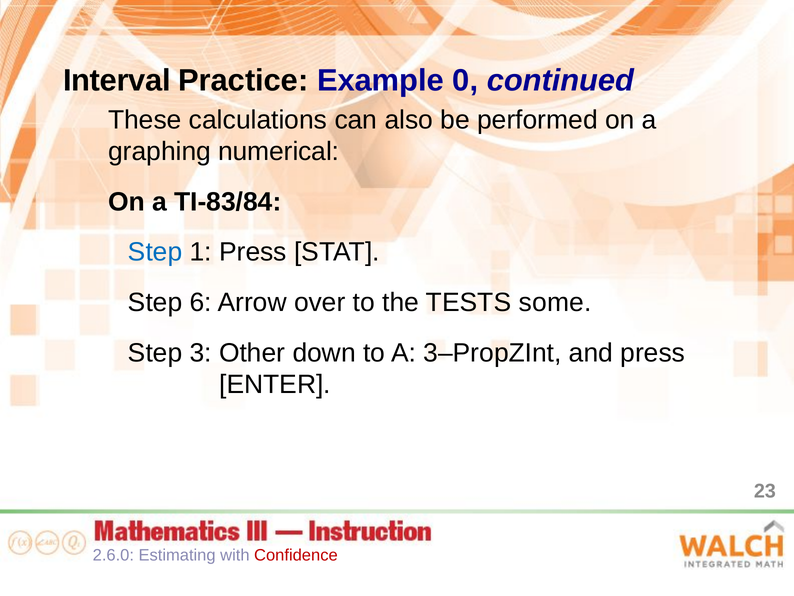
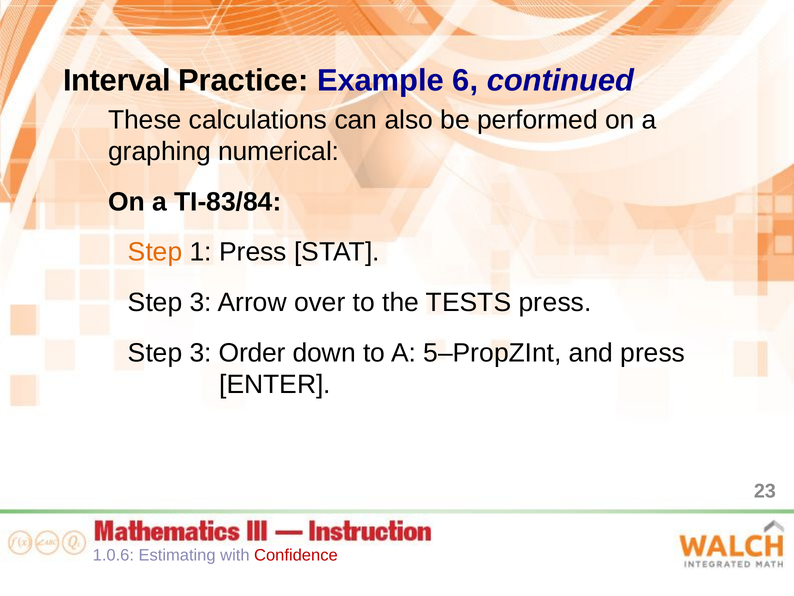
0: 0 -> 6 (465, 80)
Step colour: blue -> orange (155, 252)
6: 6 -> 3 (201, 302)
TESTS some: some -> press (555, 302)
Other: Other -> Order (252, 353)
3–PropZInt: 3–PropZInt -> 5–PropZInt (493, 353)
2.6.0: 2.6.0 -> 1.0.6 (113, 555)
